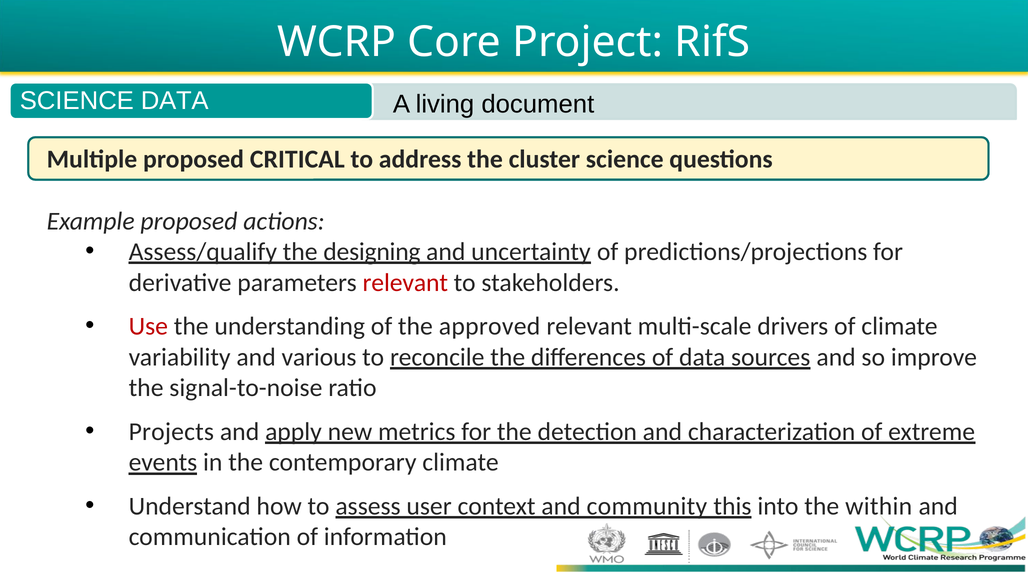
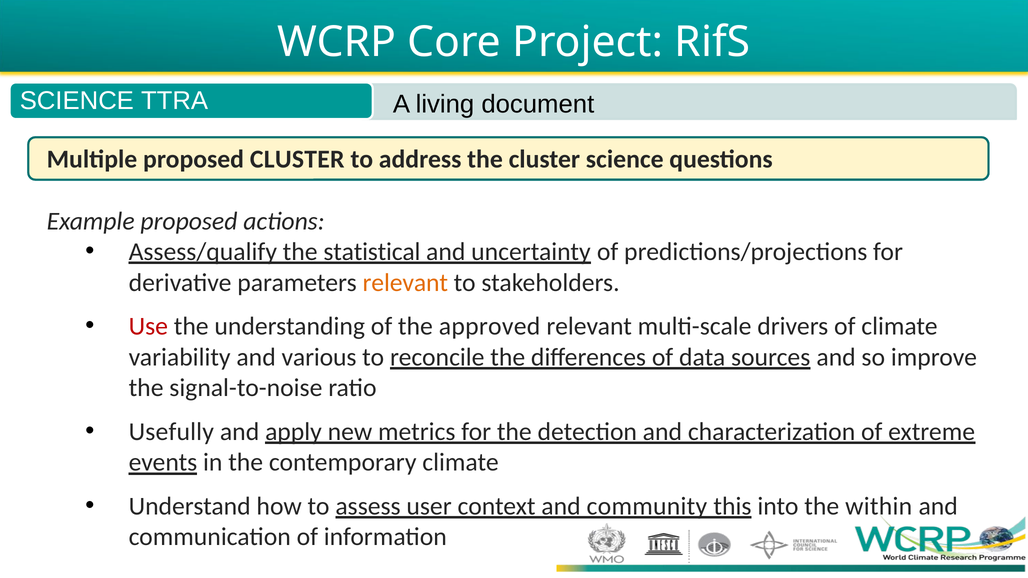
SCIENCE DATA: DATA -> TTRA (175, 101)
proposed CRITICAL: CRITICAL -> CLUSTER (297, 159)
designing: designing -> statistical (372, 252)
relevant colour: red -> orange (405, 283)
Projects: Projects -> Usefully (171, 432)
